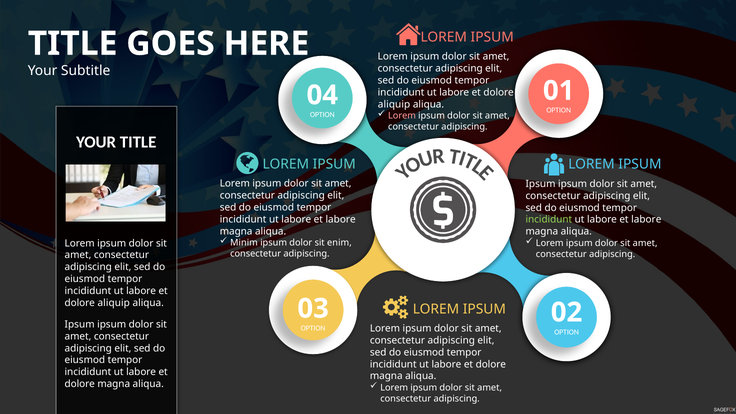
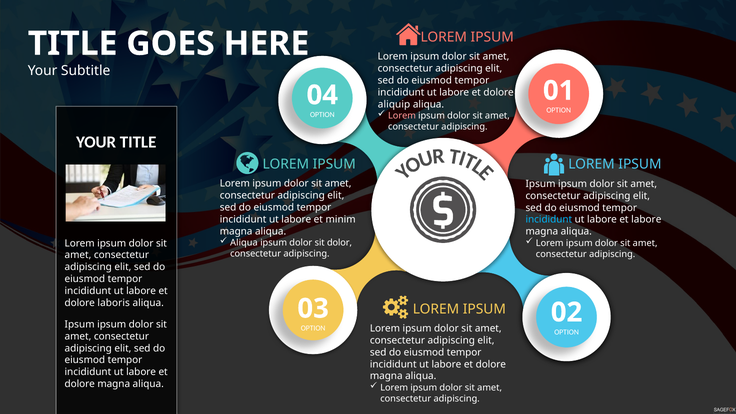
labore: labore -> minim (341, 219)
incididunt colour: light green -> light blue (549, 220)
Minim: Minim -> Aliqua (244, 243)
sit enim: enim -> dolor (340, 243)
aliquip: aliquip -> laboris (114, 303)
